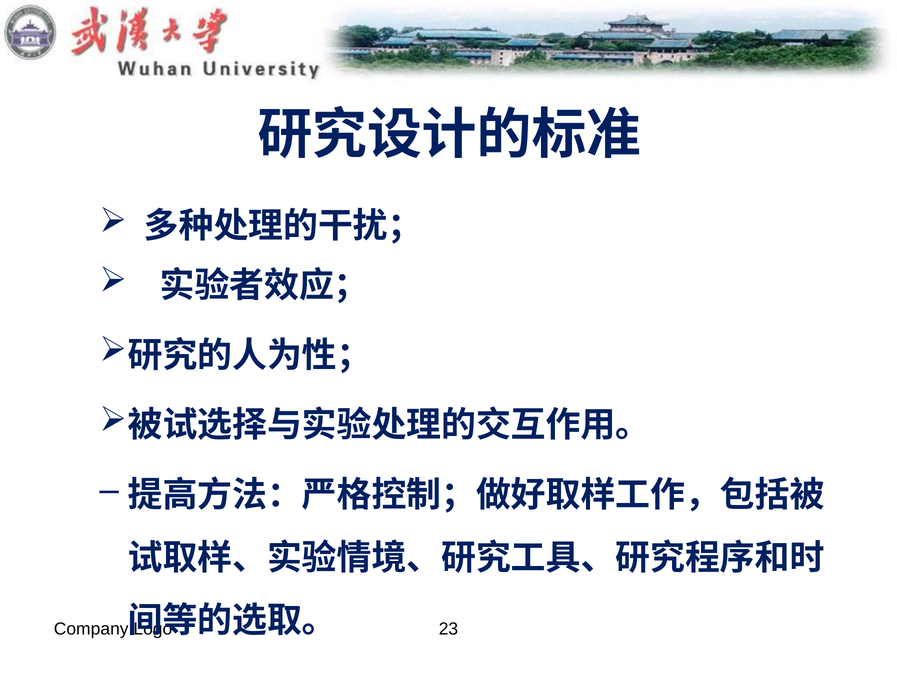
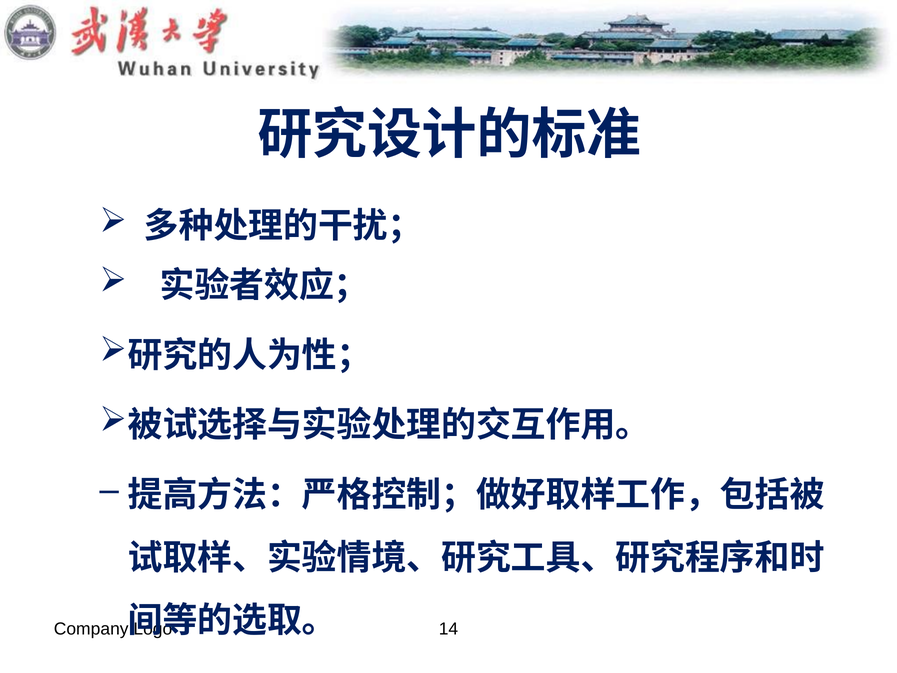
23: 23 -> 14 (448, 629)
